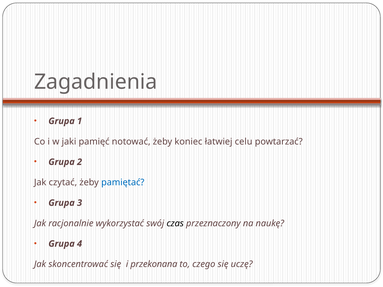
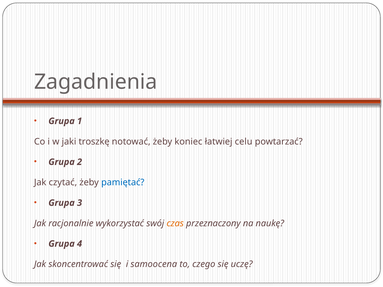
pamięć: pamięć -> troszkę (94, 142)
czas colour: black -> orange (175, 223)
przekonana: przekonana -> samoocena (154, 264)
